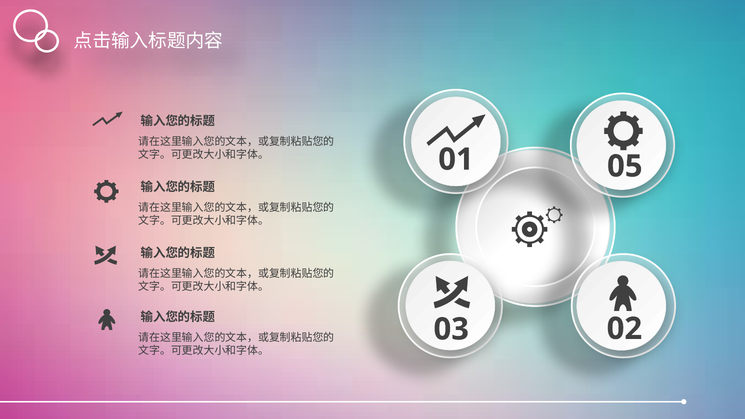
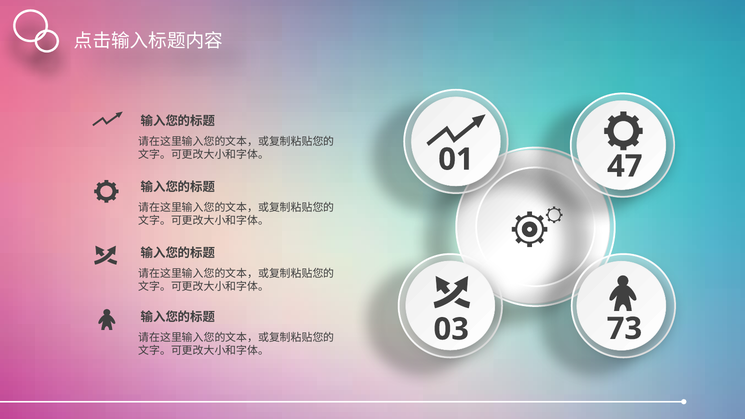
05: 05 -> 47 (625, 166)
02: 02 -> 73 (624, 329)
